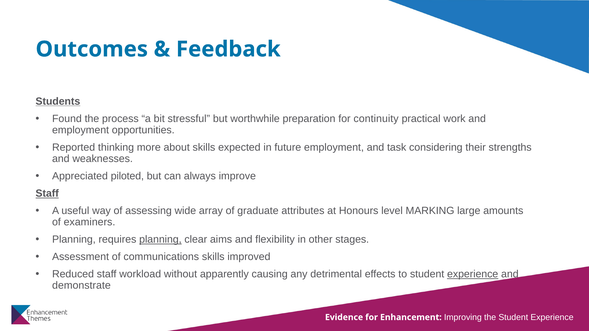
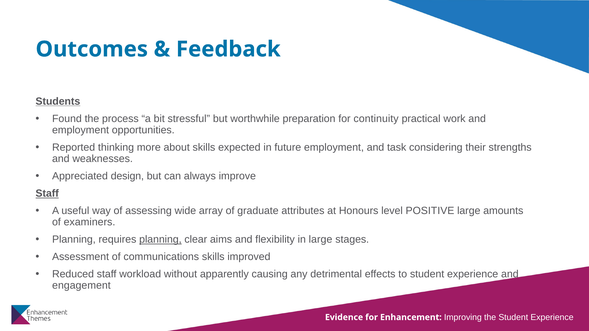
piloted: piloted -> design (127, 176)
MARKING: MARKING -> POSITIVE (430, 211)
in other: other -> large (321, 240)
experience underline: present -> none (473, 274)
demonstrate: demonstrate -> engagement (81, 286)
